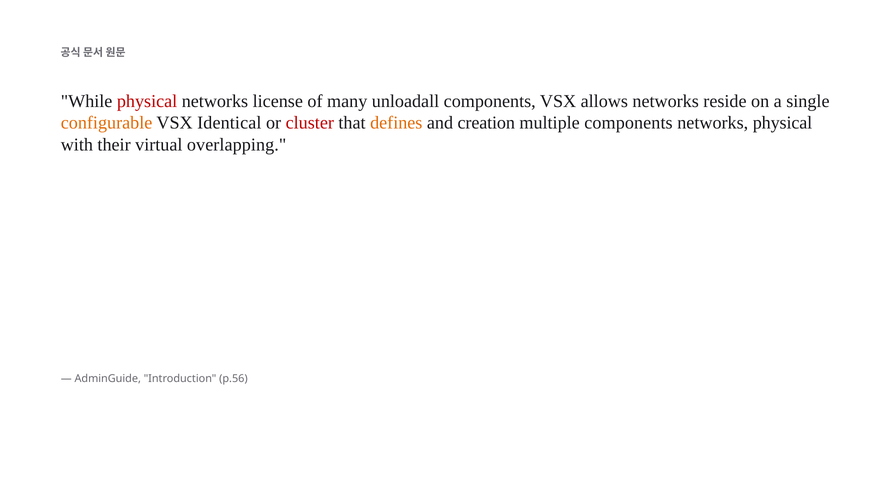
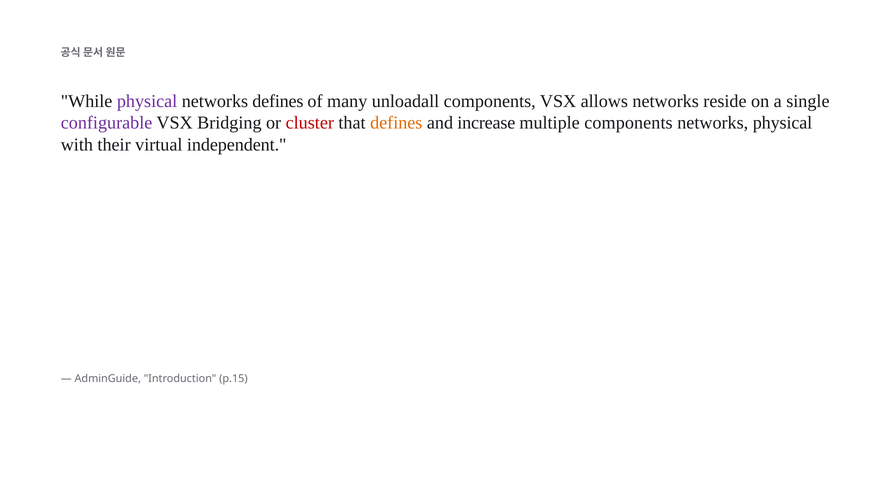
physical colour: red -> purple (147, 101)
networks license: license -> defines (278, 101)
configurable colour: orange -> purple (107, 123)
Identical: Identical -> Bridging (229, 123)
creation: creation -> increase (486, 123)
overlapping: overlapping -> independent (237, 145)
p.56: p.56 -> p.15 (233, 379)
